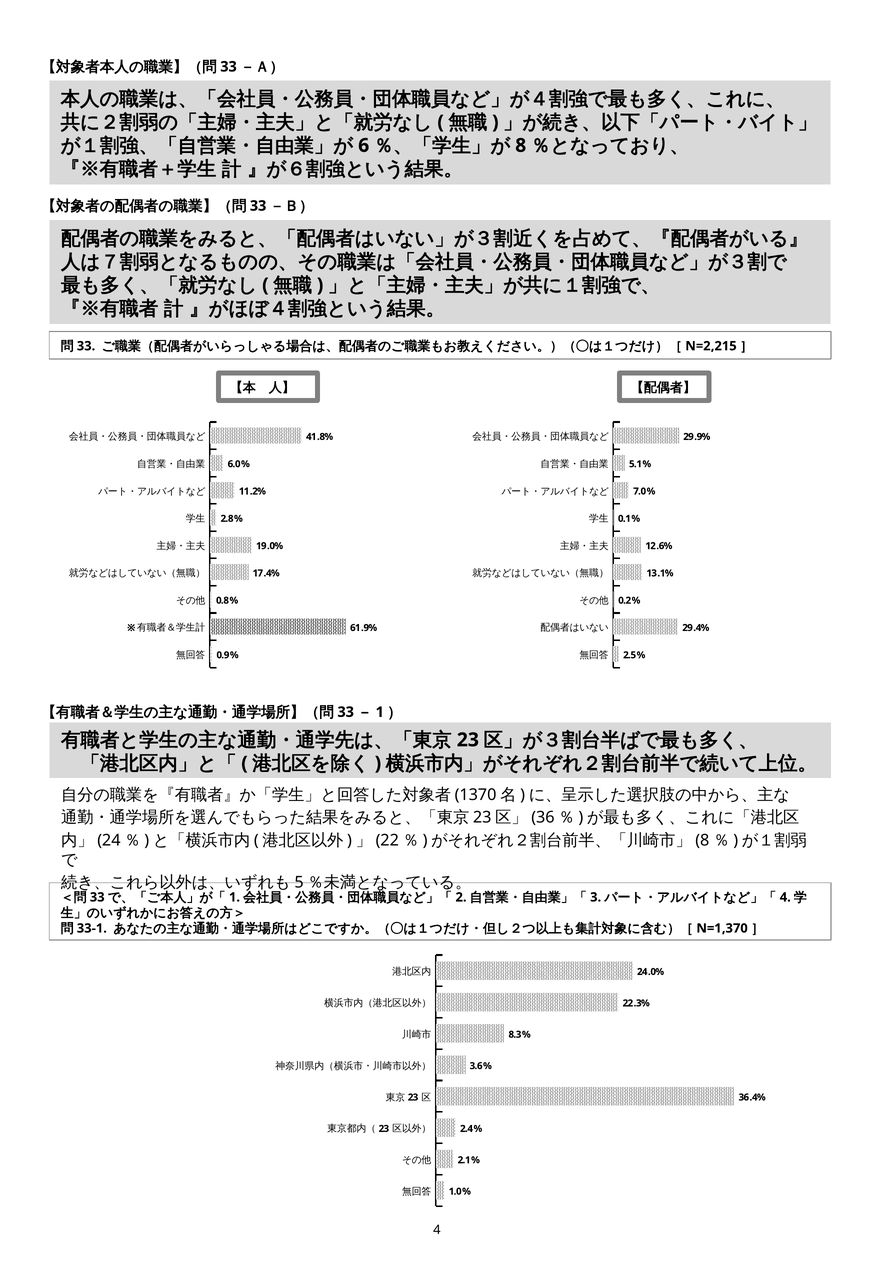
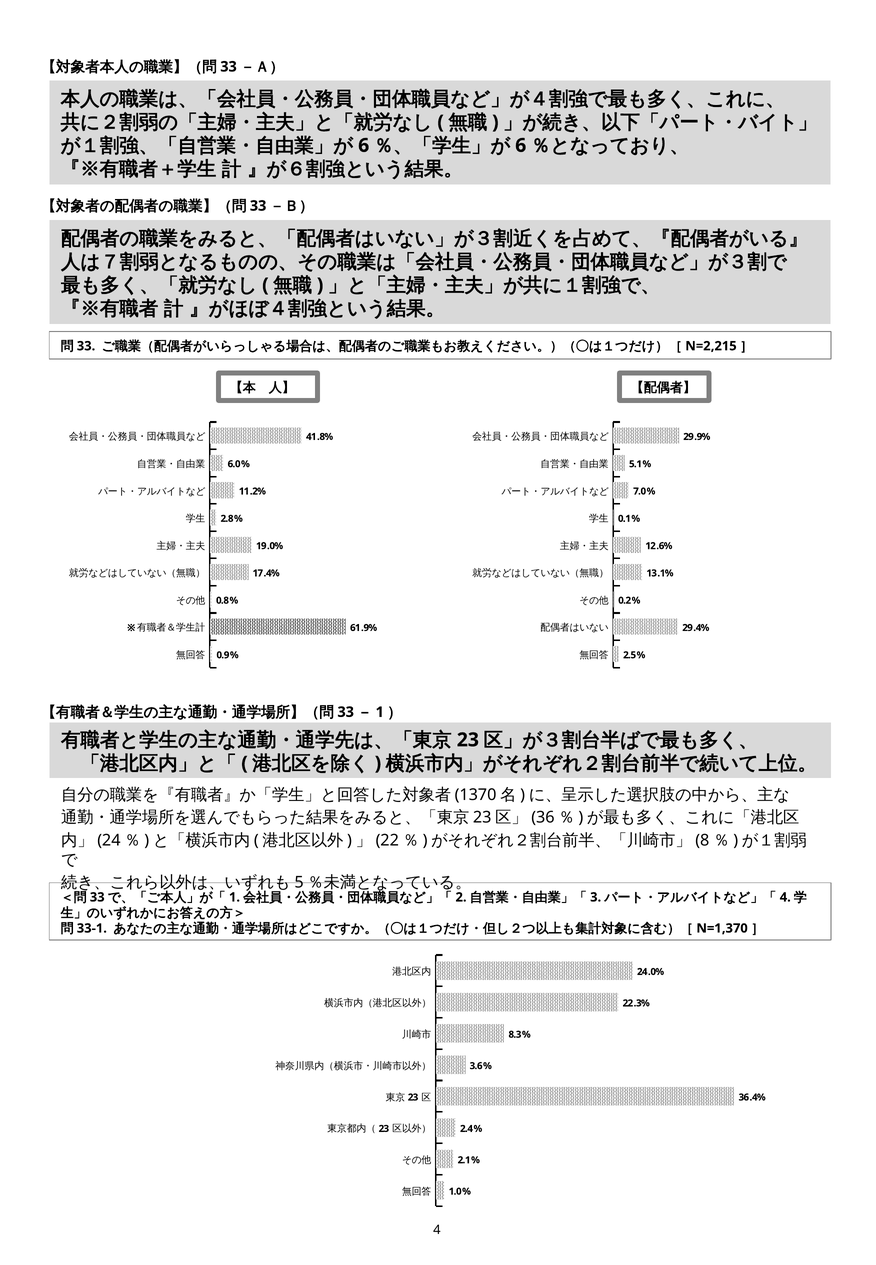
8: 8 -> 6 (521, 146)
